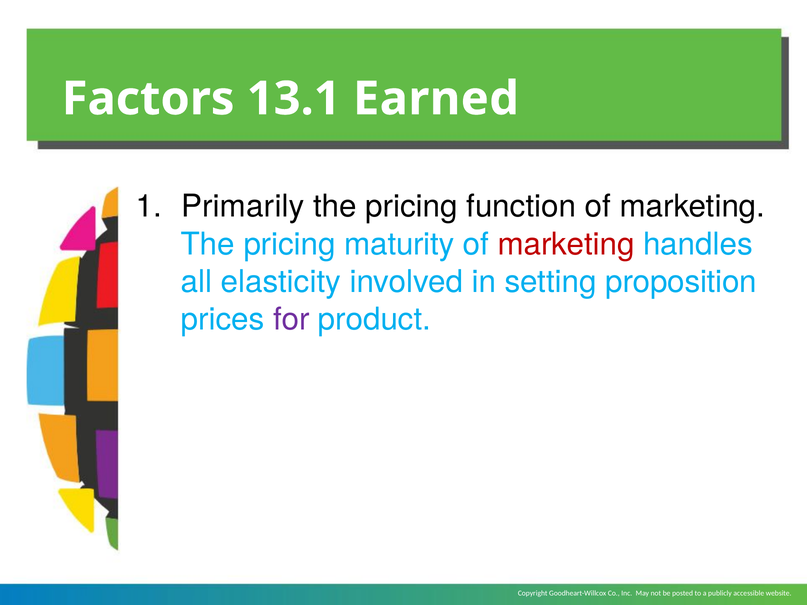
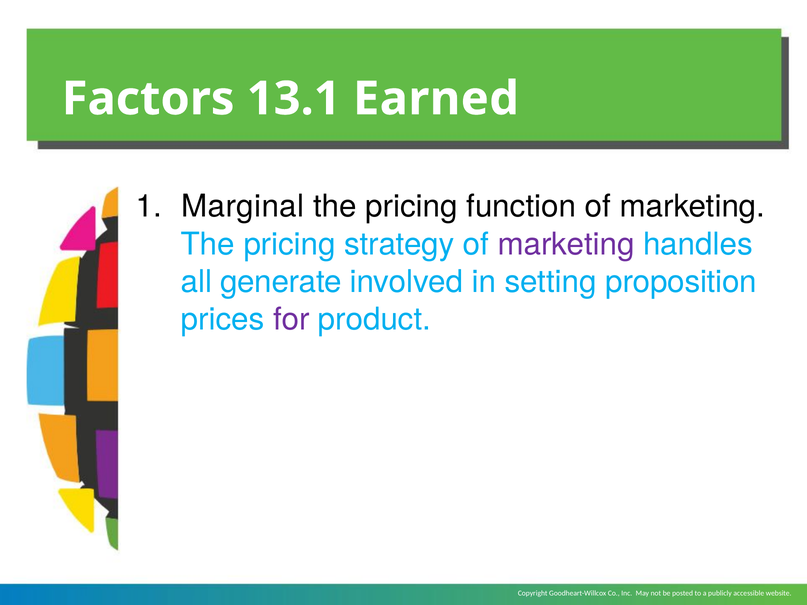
Primarily: Primarily -> Marginal (243, 207)
maturity: maturity -> strategy (399, 244)
marketing colour: red -> purple (566, 244)
elasticity: elasticity -> generate (281, 282)
